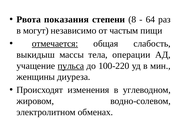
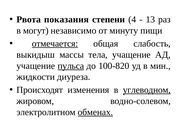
8: 8 -> 4 (132, 19)
64: 64 -> 13 (150, 19)
частым: частым -> минуту (124, 31)
тела операции: операции -> учащение (131, 55)
100-220: 100-220 -> 100-820 (114, 66)
женщины: женщины -> жидкости (36, 77)
углеводном underline: none -> present (147, 90)
обменах underline: none -> present (95, 112)
